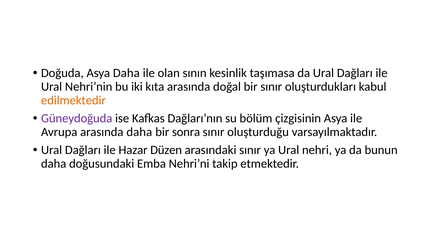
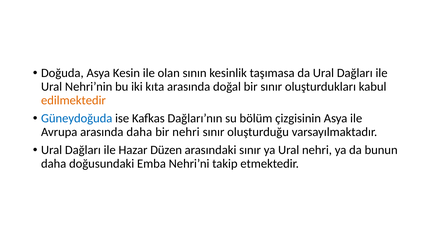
Asya Daha: Daha -> Kesin (126, 73)
Güneydoğuda colour: purple -> blue (77, 118)
bir sonra: sonra -> nehri (186, 132)
